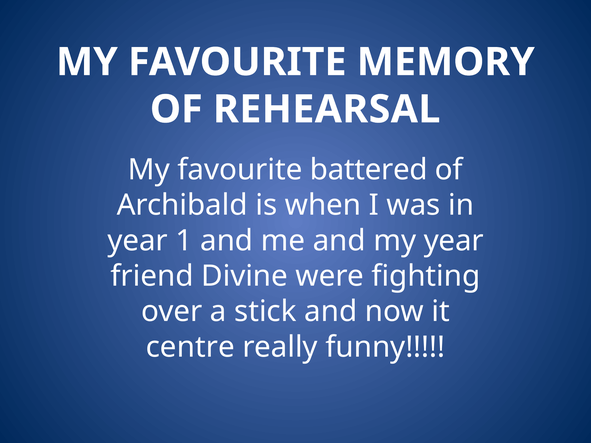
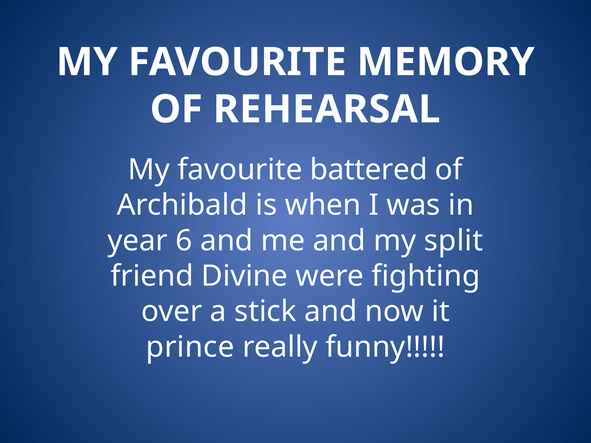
1: 1 -> 6 (184, 241)
my year: year -> split (453, 241)
centre: centre -> prince (190, 347)
